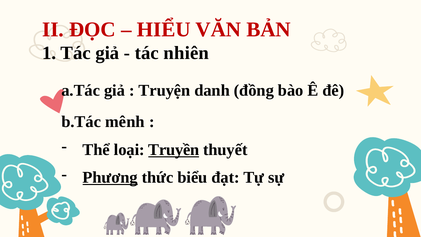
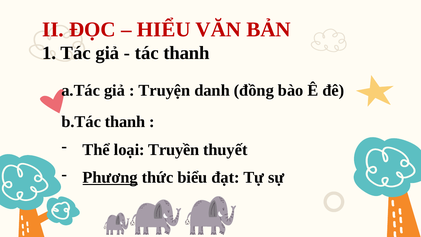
tác nhiên: nhiên -> thanh (186, 53)
b.Tác mênh: mênh -> thanh (125, 122)
Truyền underline: present -> none (174, 150)
